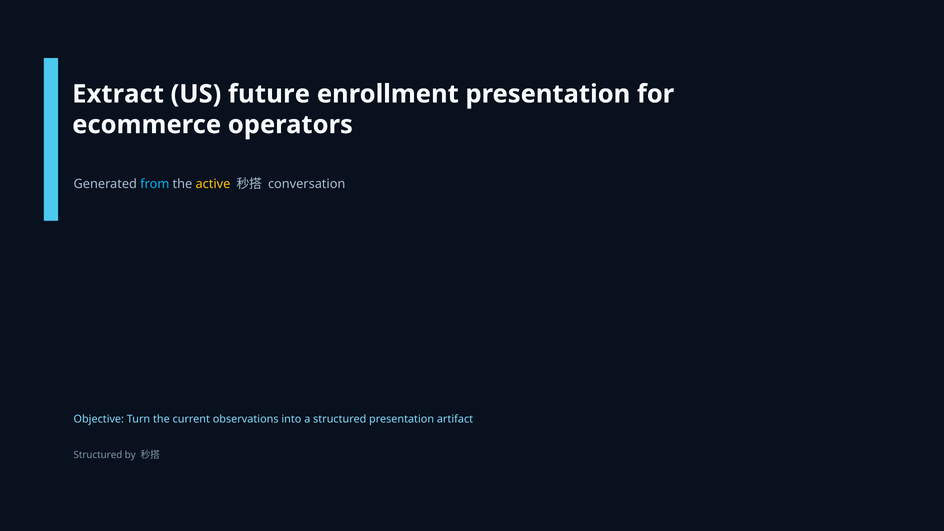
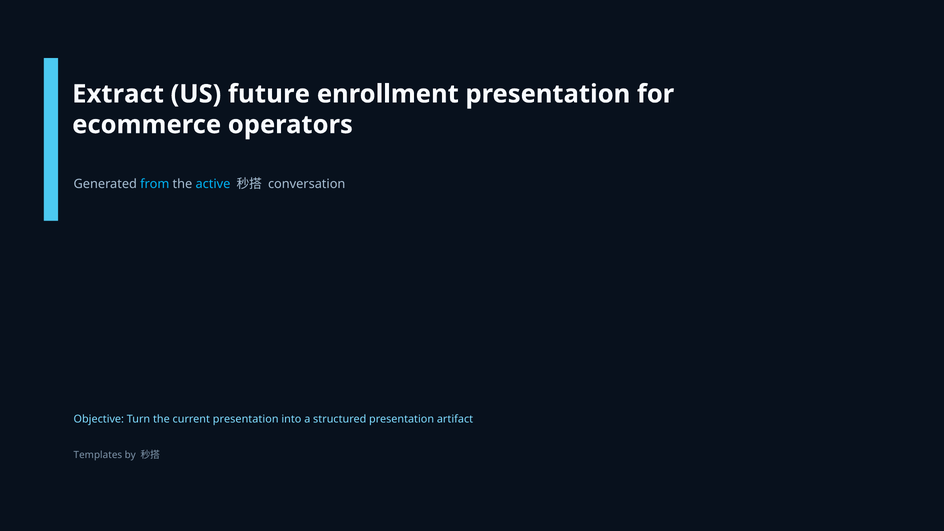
active colour: yellow -> light blue (213, 184)
current observations: observations -> presentation (246, 419)
Structured: Structured -> Templates (98, 455)
